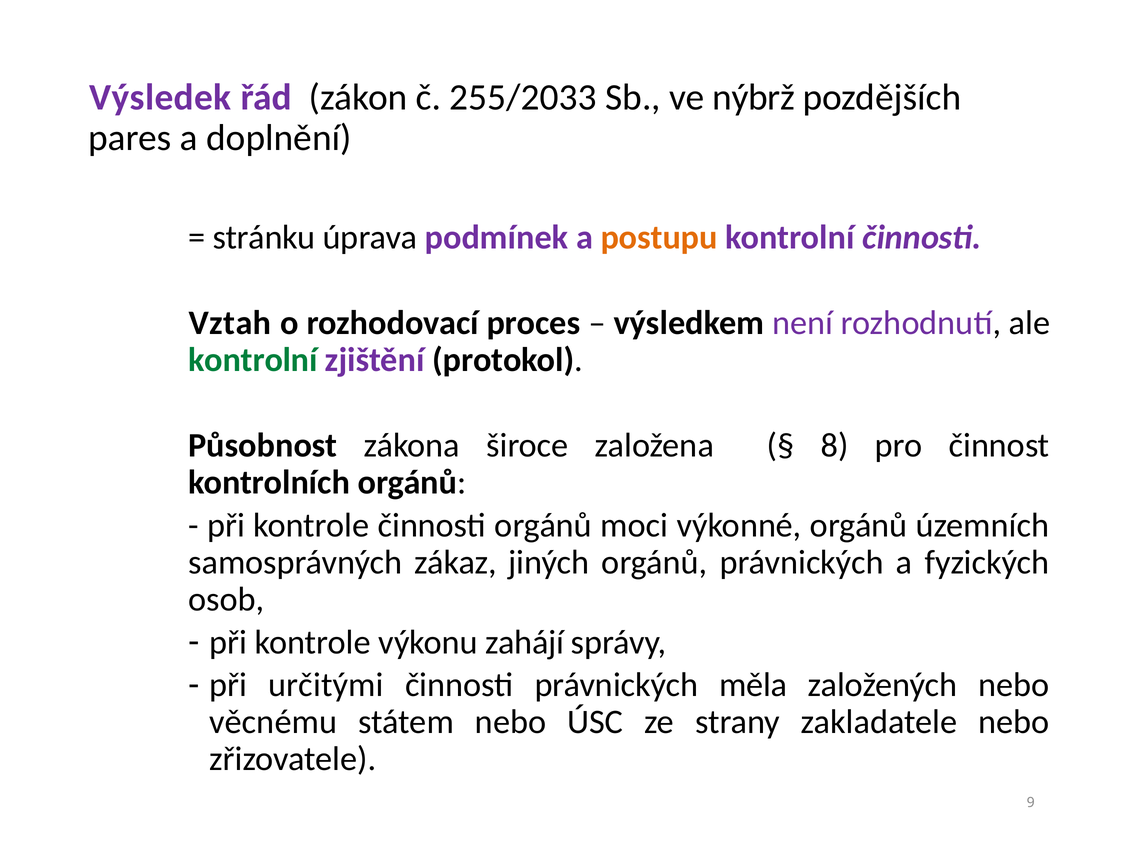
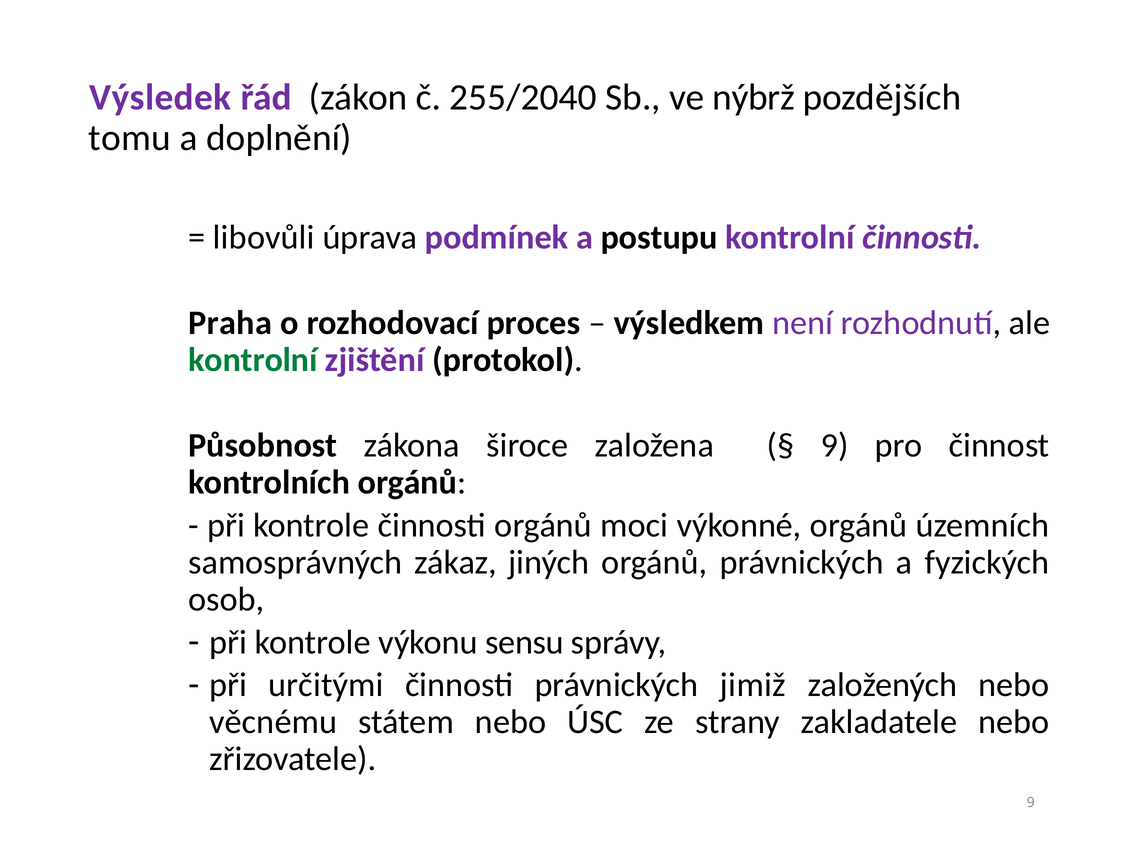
255/2033: 255/2033 -> 255/2040 (523, 97)
pares: pares -> tomu (130, 138)
stránku: stránku -> libovůli (264, 237)
postupu colour: orange -> black (659, 237)
Vztah: Vztah -> Praha (230, 323)
8: 8 -> 9 (835, 446)
zahájí: zahájí -> sensu (525, 642)
měla: měla -> jimiž (753, 685)
